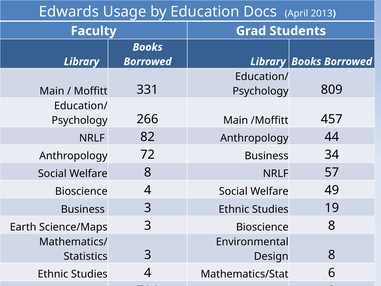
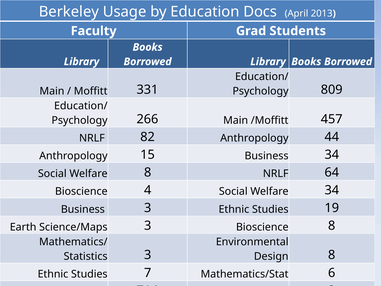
Edwards: Edwards -> Berkeley (69, 12)
72: 72 -> 15 (148, 154)
57: 57 -> 64 (332, 172)
49: 49 -> 34 (332, 190)
4: 4 -> 7 (148, 273)
